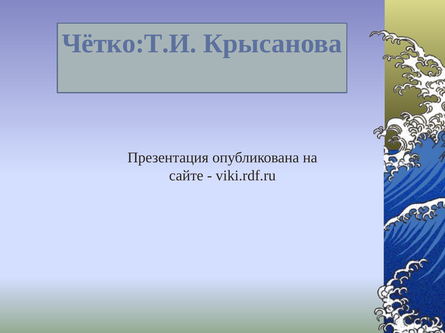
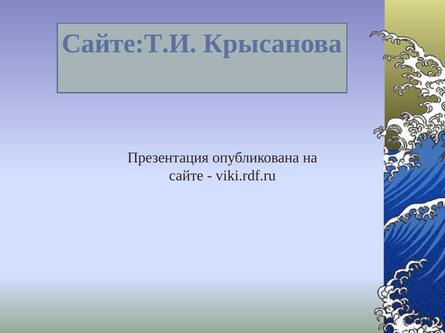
Чётко:Т.И: Чётко:Т.И -> Сайте:Т.И (129, 44)
